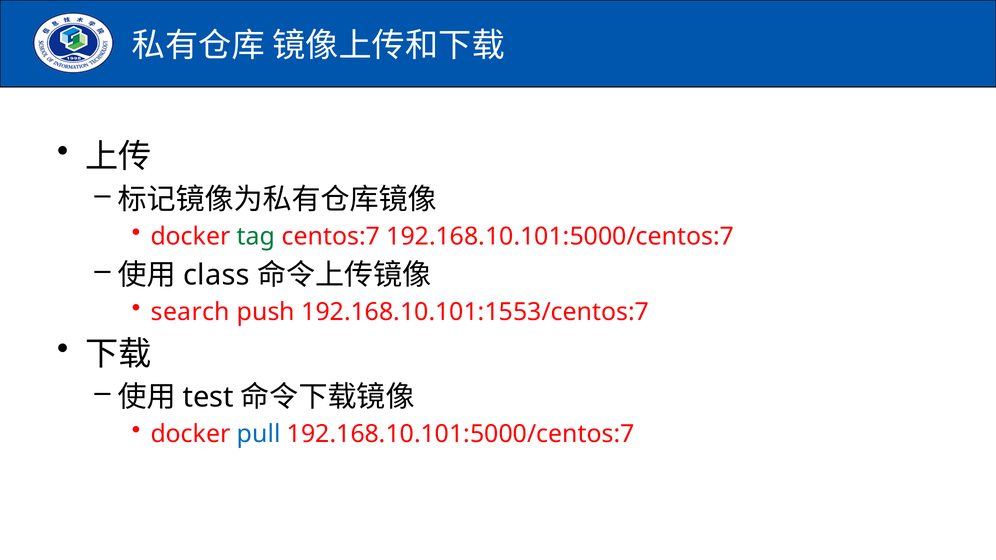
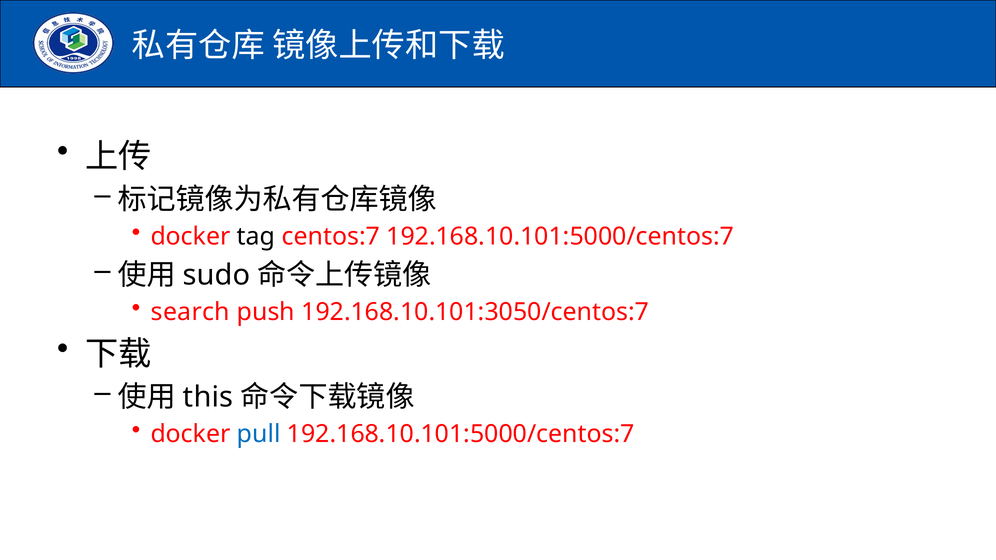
tag colour: green -> black (256, 237)
class: class -> sudo (217, 275)
192.168.10.101:1553/centos:7: 192.168.10.101:1553/centos:7 -> 192.168.10.101:3050/centos:7 (475, 312)
test: test -> this (208, 397)
